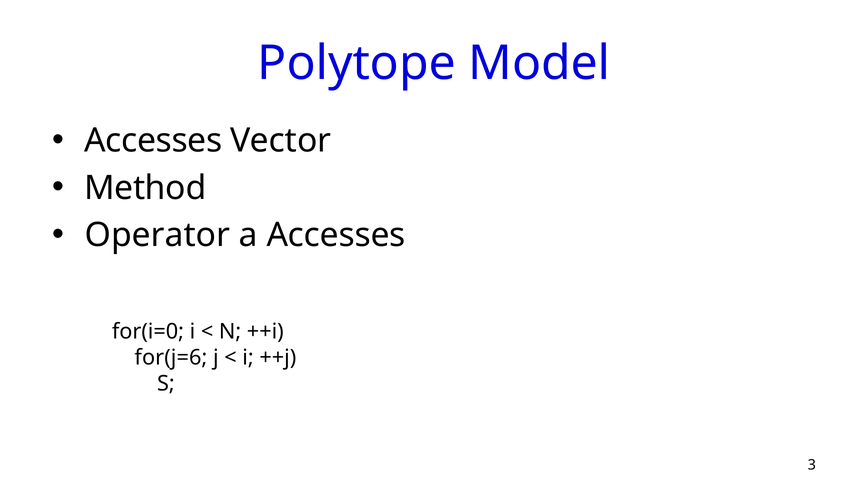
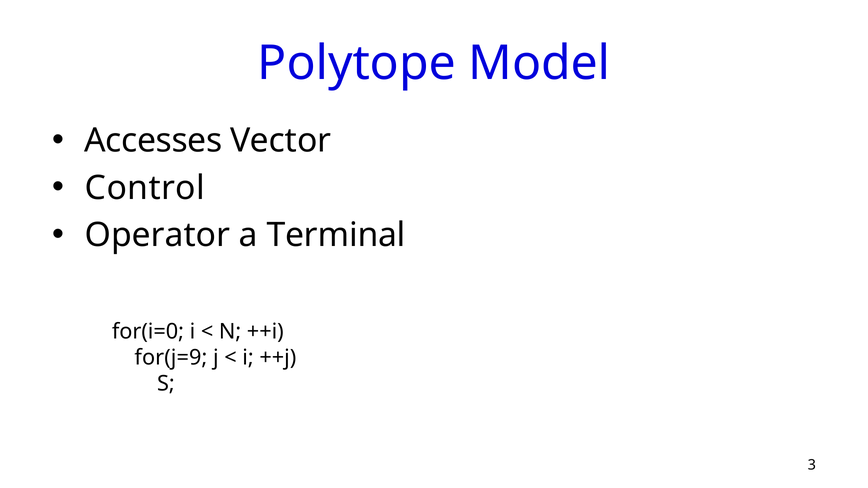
Method: Method -> Control (145, 188)
a Accesses: Accesses -> Terminal (336, 235)
for(j=6: for(j=6 -> for(j=9 (171, 358)
